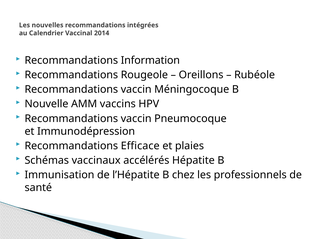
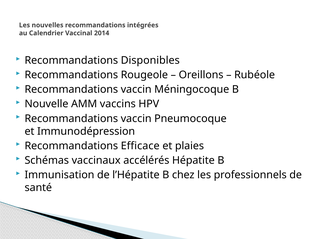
Information: Information -> Disponibles (150, 60)
